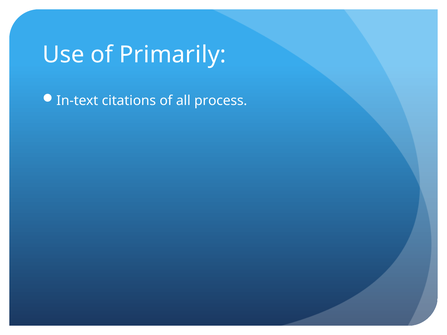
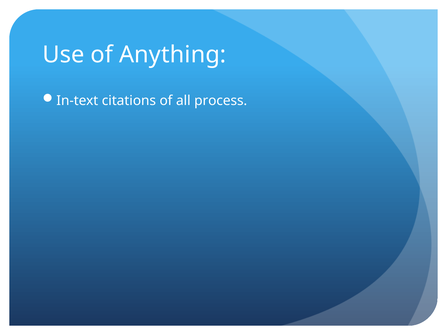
Primarily: Primarily -> Anything (173, 55)
